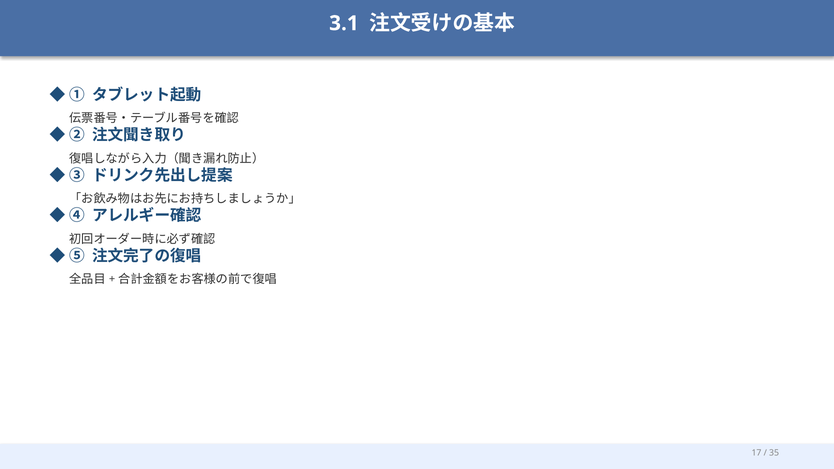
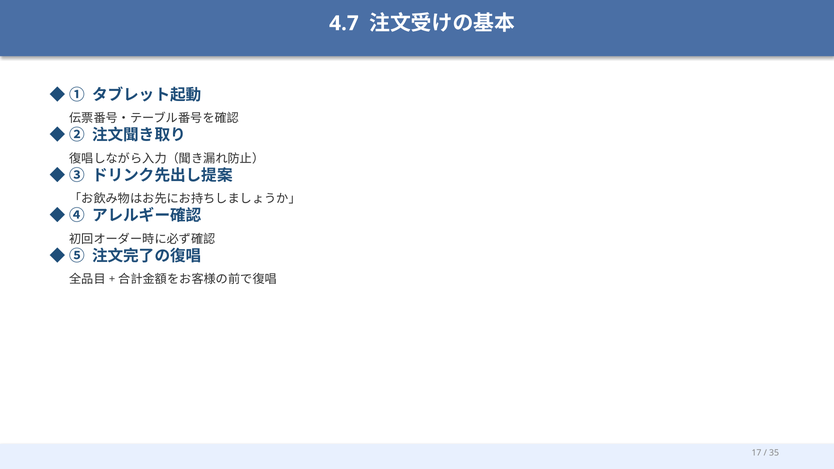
3.1: 3.1 -> 4.7 (344, 23)
